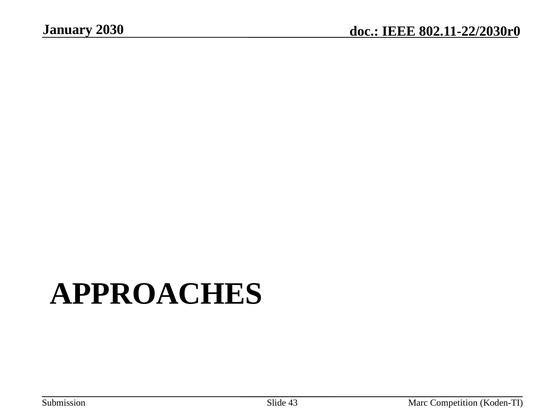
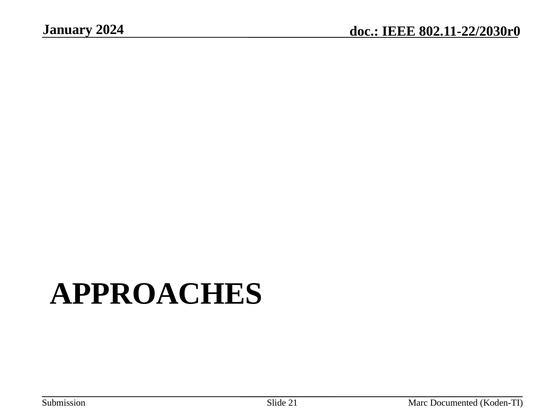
2030: 2030 -> 2024 (110, 30)
43: 43 -> 21 (293, 403)
Competition: Competition -> Documented (454, 403)
